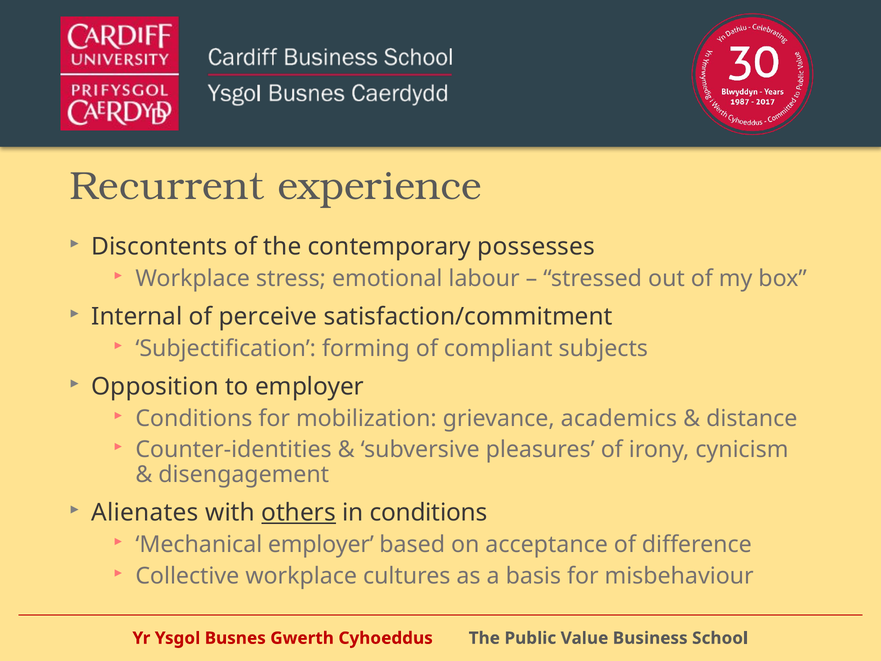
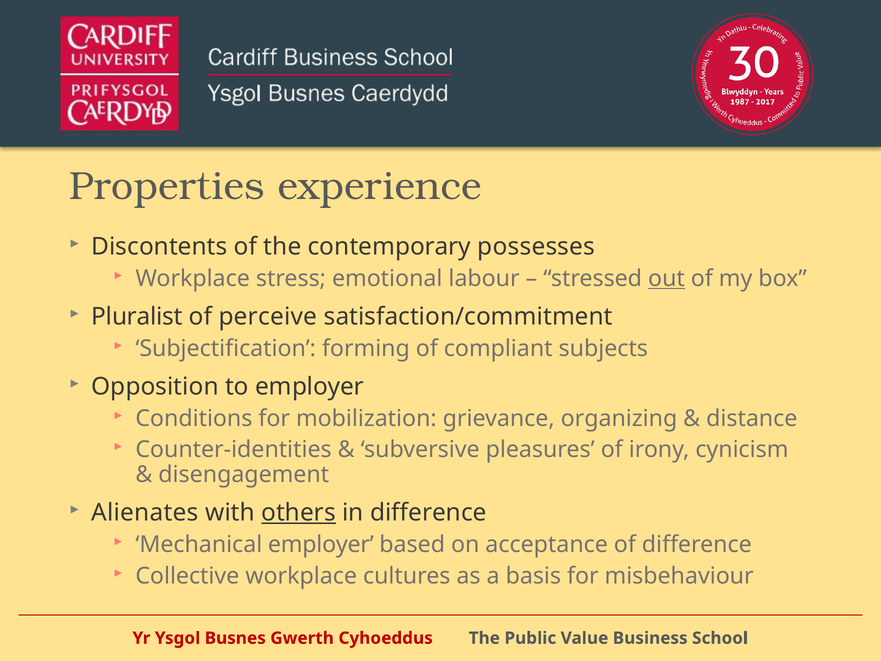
Recurrent: Recurrent -> Properties (167, 186)
out underline: none -> present (666, 278)
Internal: Internal -> Pluralist (137, 316)
academics: academics -> organizing (619, 418)
in conditions: conditions -> difference (428, 513)
